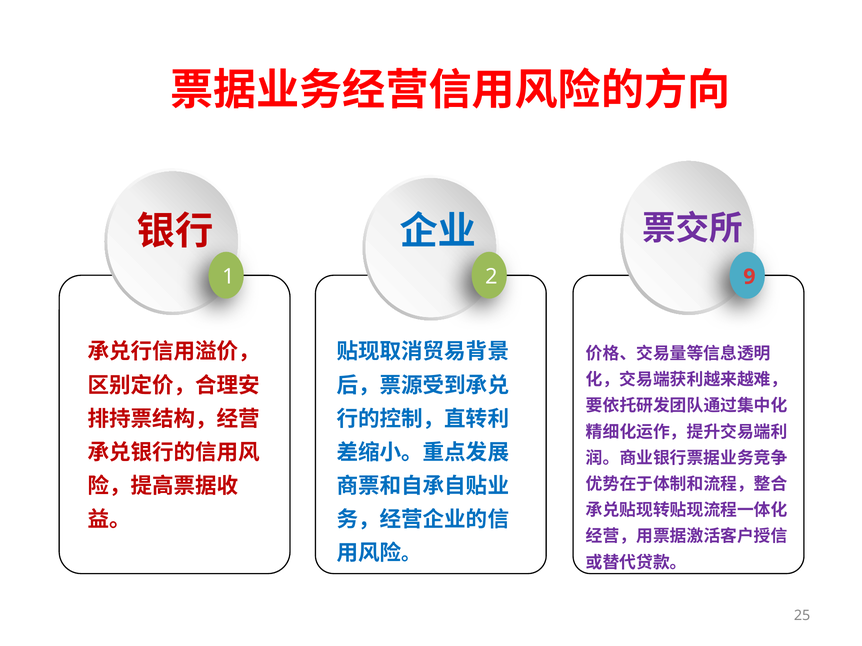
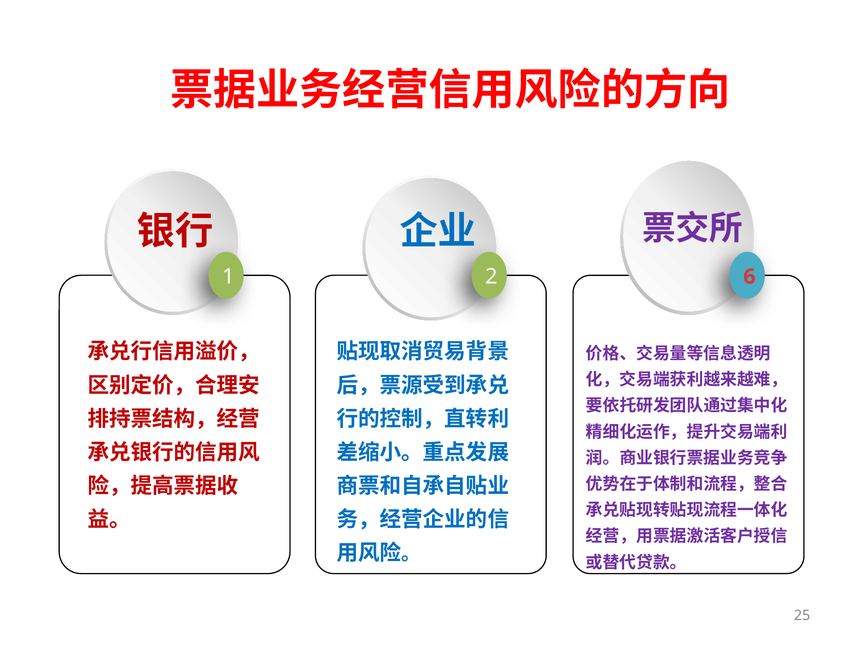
9: 9 -> 6 (749, 277)
